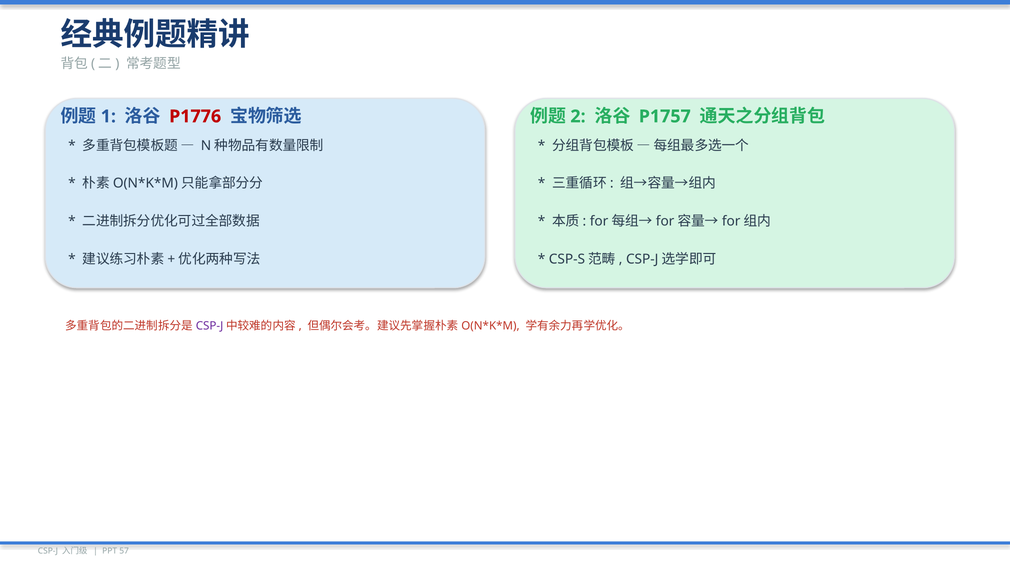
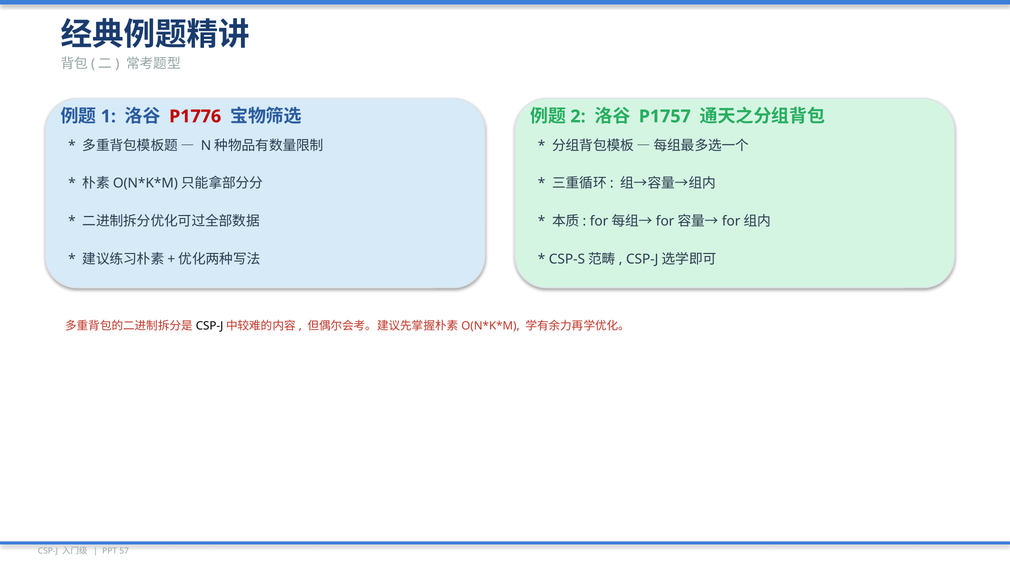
CSP-J colour: purple -> black (210, 326)
